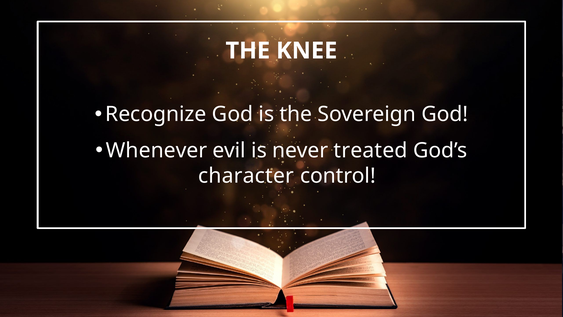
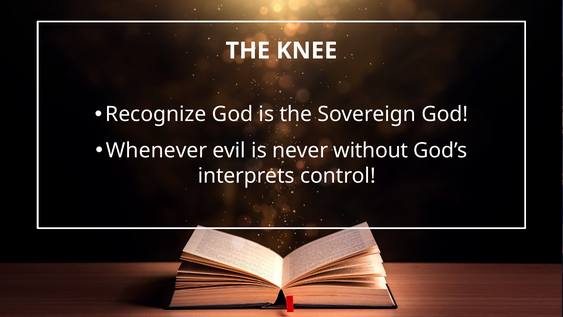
treated: treated -> without (371, 150)
character: character -> interprets (246, 176)
